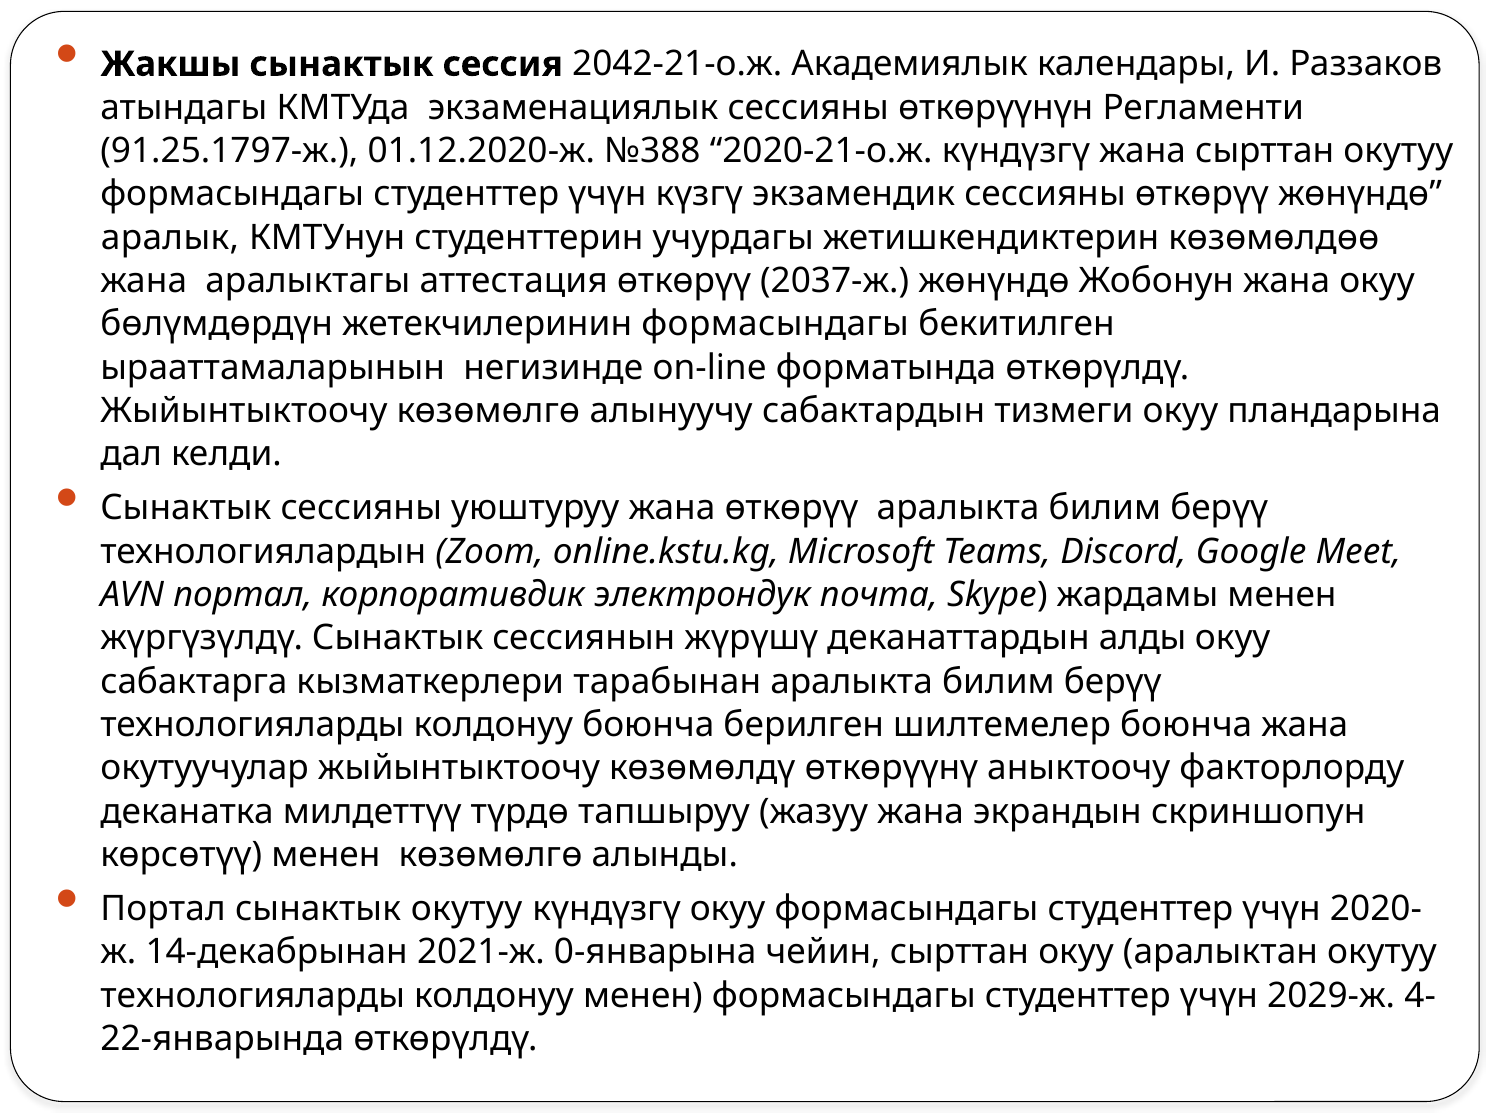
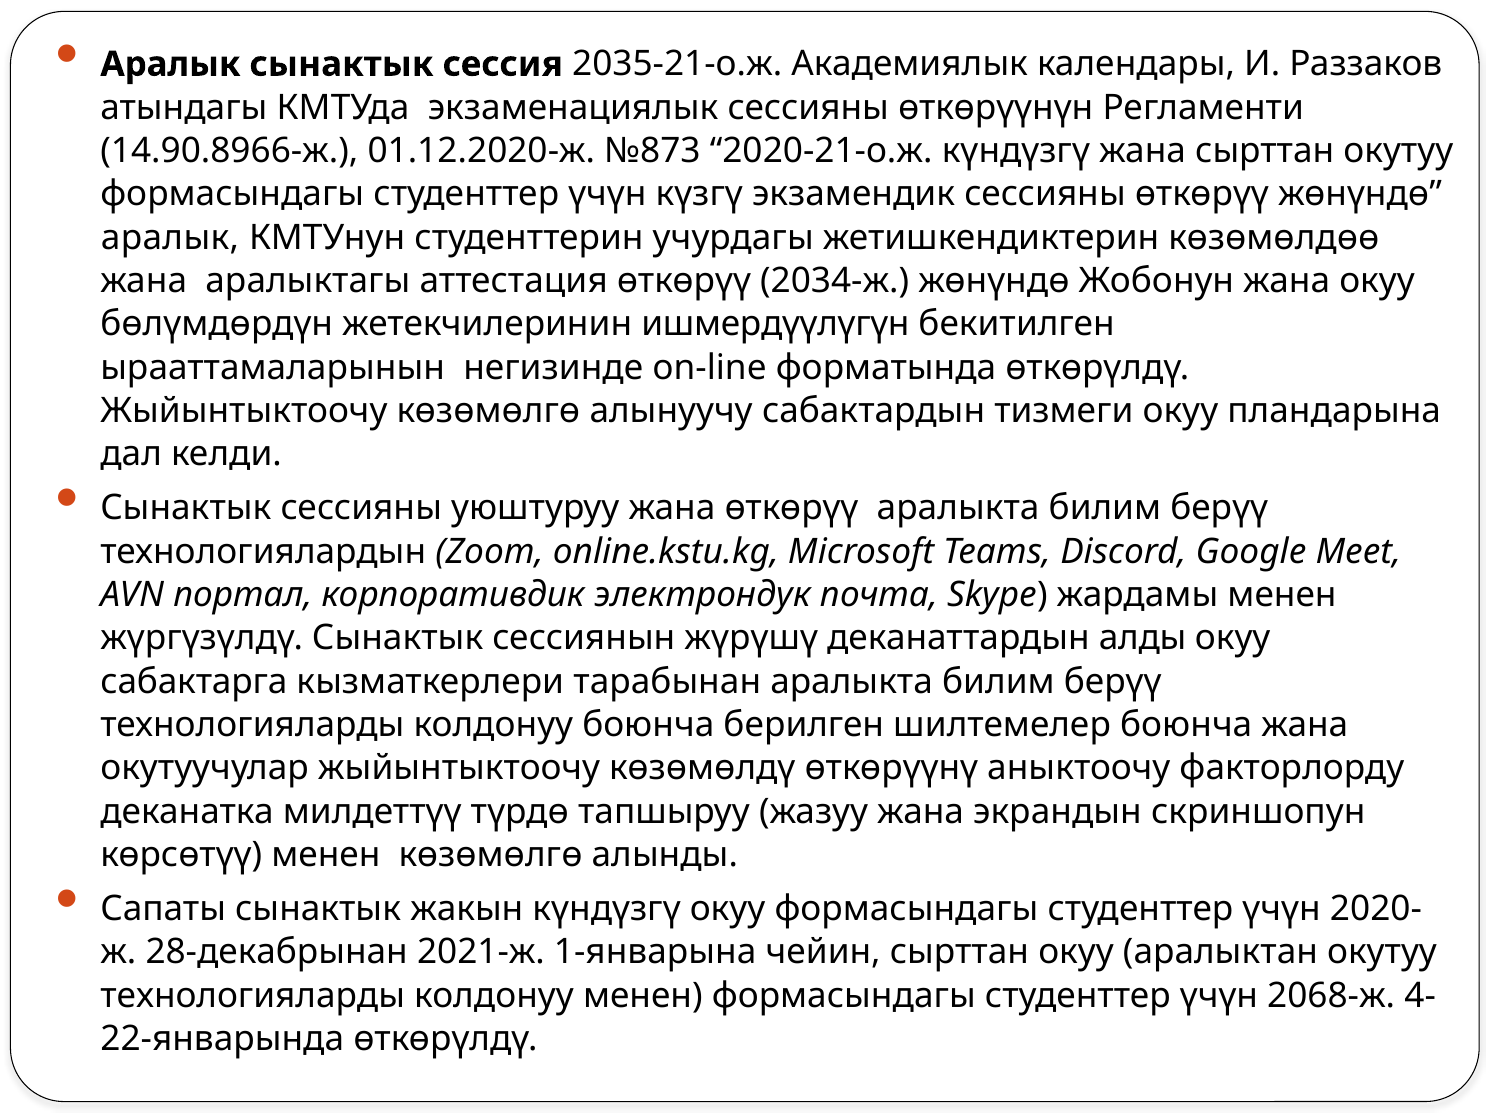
Жакшы: Жакшы -> Аралык (170, 64)
2042-21-о.ж: 2042-21-о.ж -> 2035-21-о.ж (677, 64)
91.25.1797-ж: 91.25.1797-ж -> 14.90.8966-ж (229, 151)
№388: №388 -> №873 (652, 151)
2037-ж: 2037-ж -> 2034-ж (835, 281)
жетекчилеринин формасындагы: формасындагы -> ишмердүүлүгүн (776, 324)
Портал: Портал -> Сапаты (163, 909)
сынактык окутуу: окутуу -> жакын (467, 909)
14-декабрынан: 14-декабрынан -> 28-декабрынан (277, 953)
0-январына: 0-январына -> 1-январына (655, 953)
2029-ж: 2029-ж -> 2068-ж (1331, 996)
